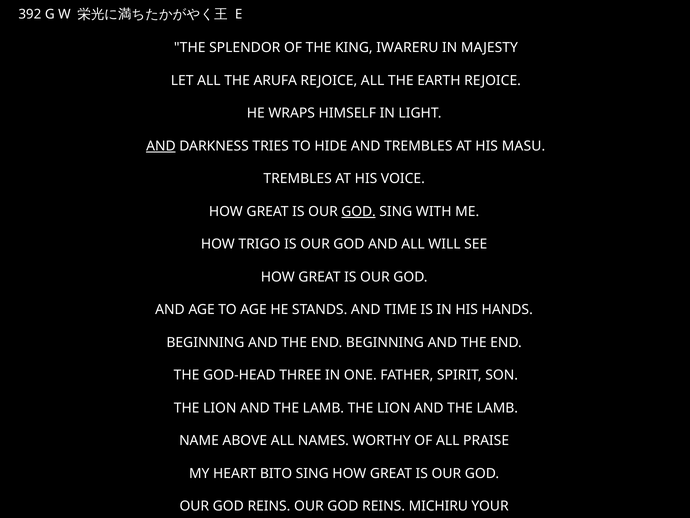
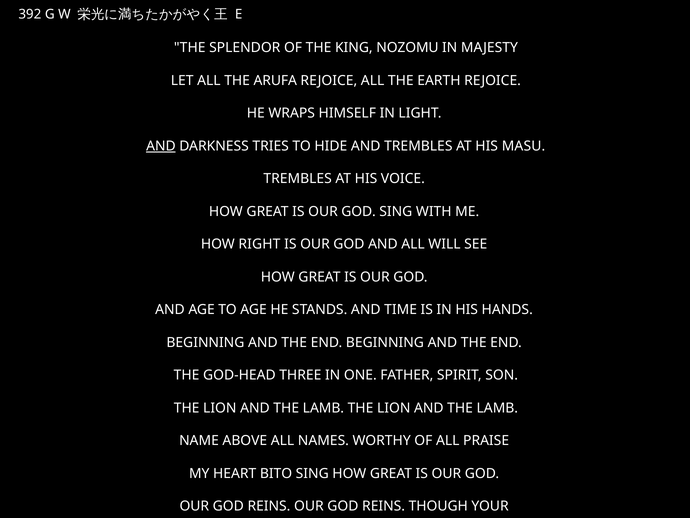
IWARERU: IWARERU -> NOZOMU (407, 48)
GOD underline: present -> none (359, 211)
TRIGO: TRIGO -> RIGHT (259, 244)
MICHIRU: MICHIRU -> THOUGH (438, 506)
